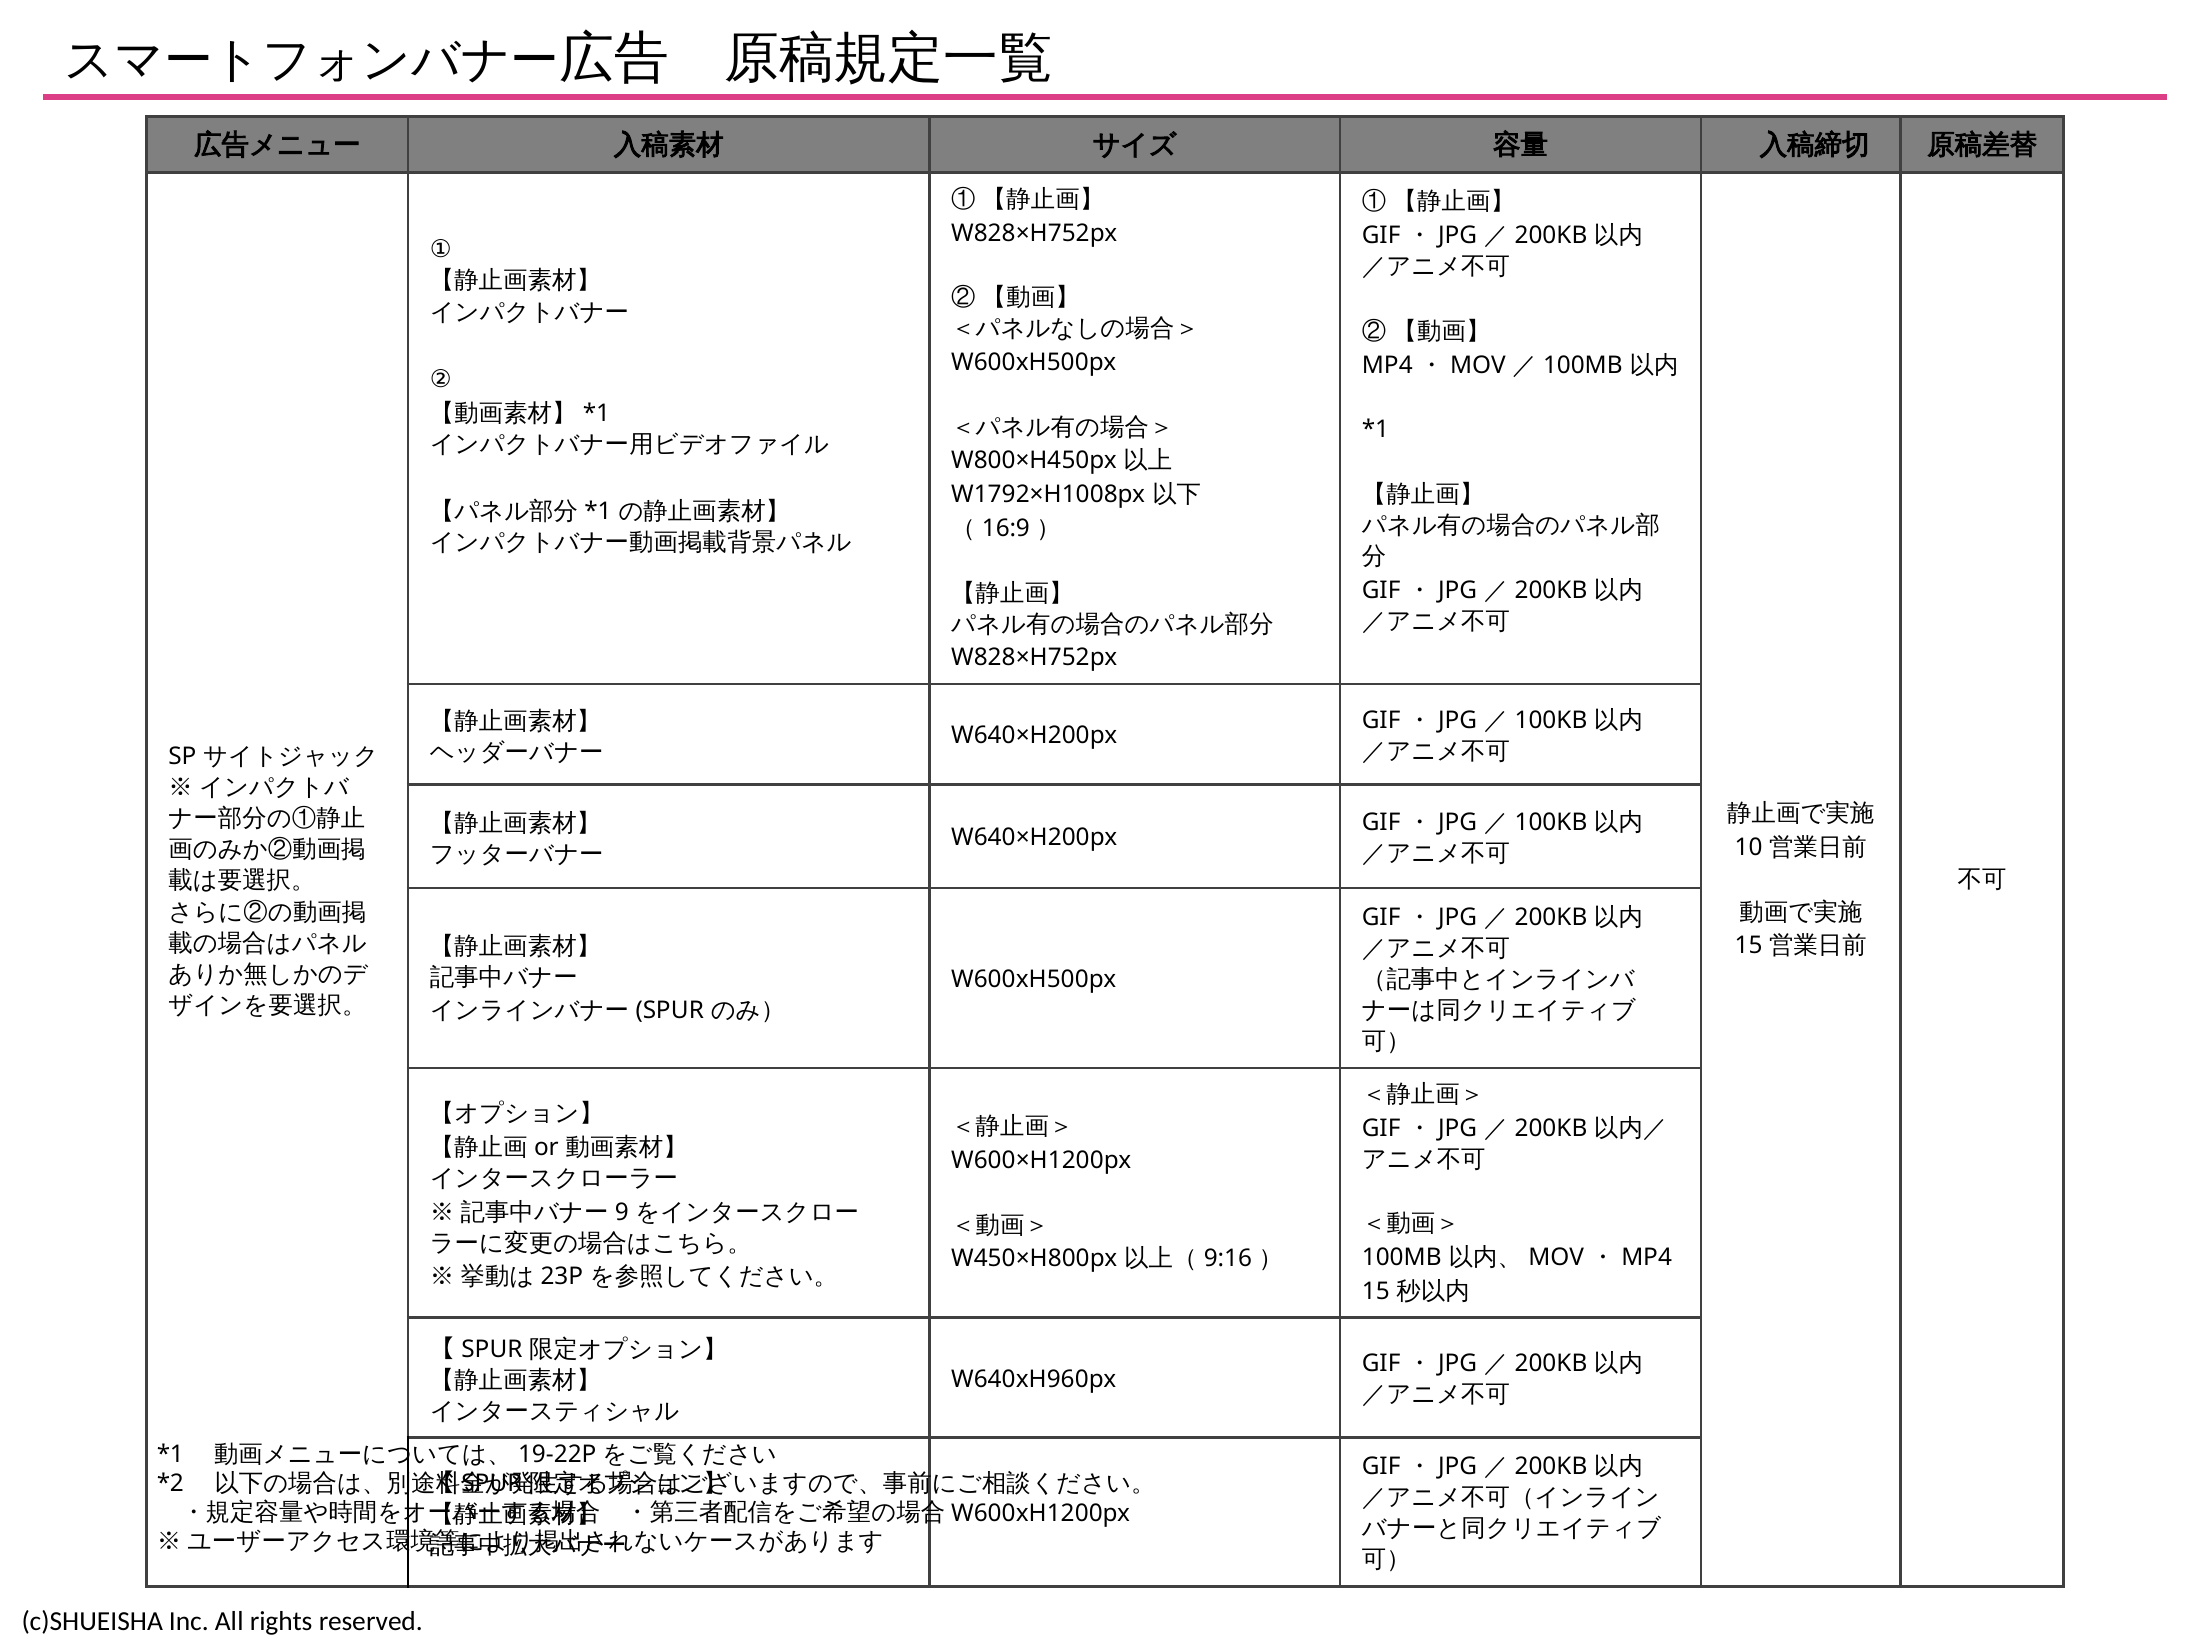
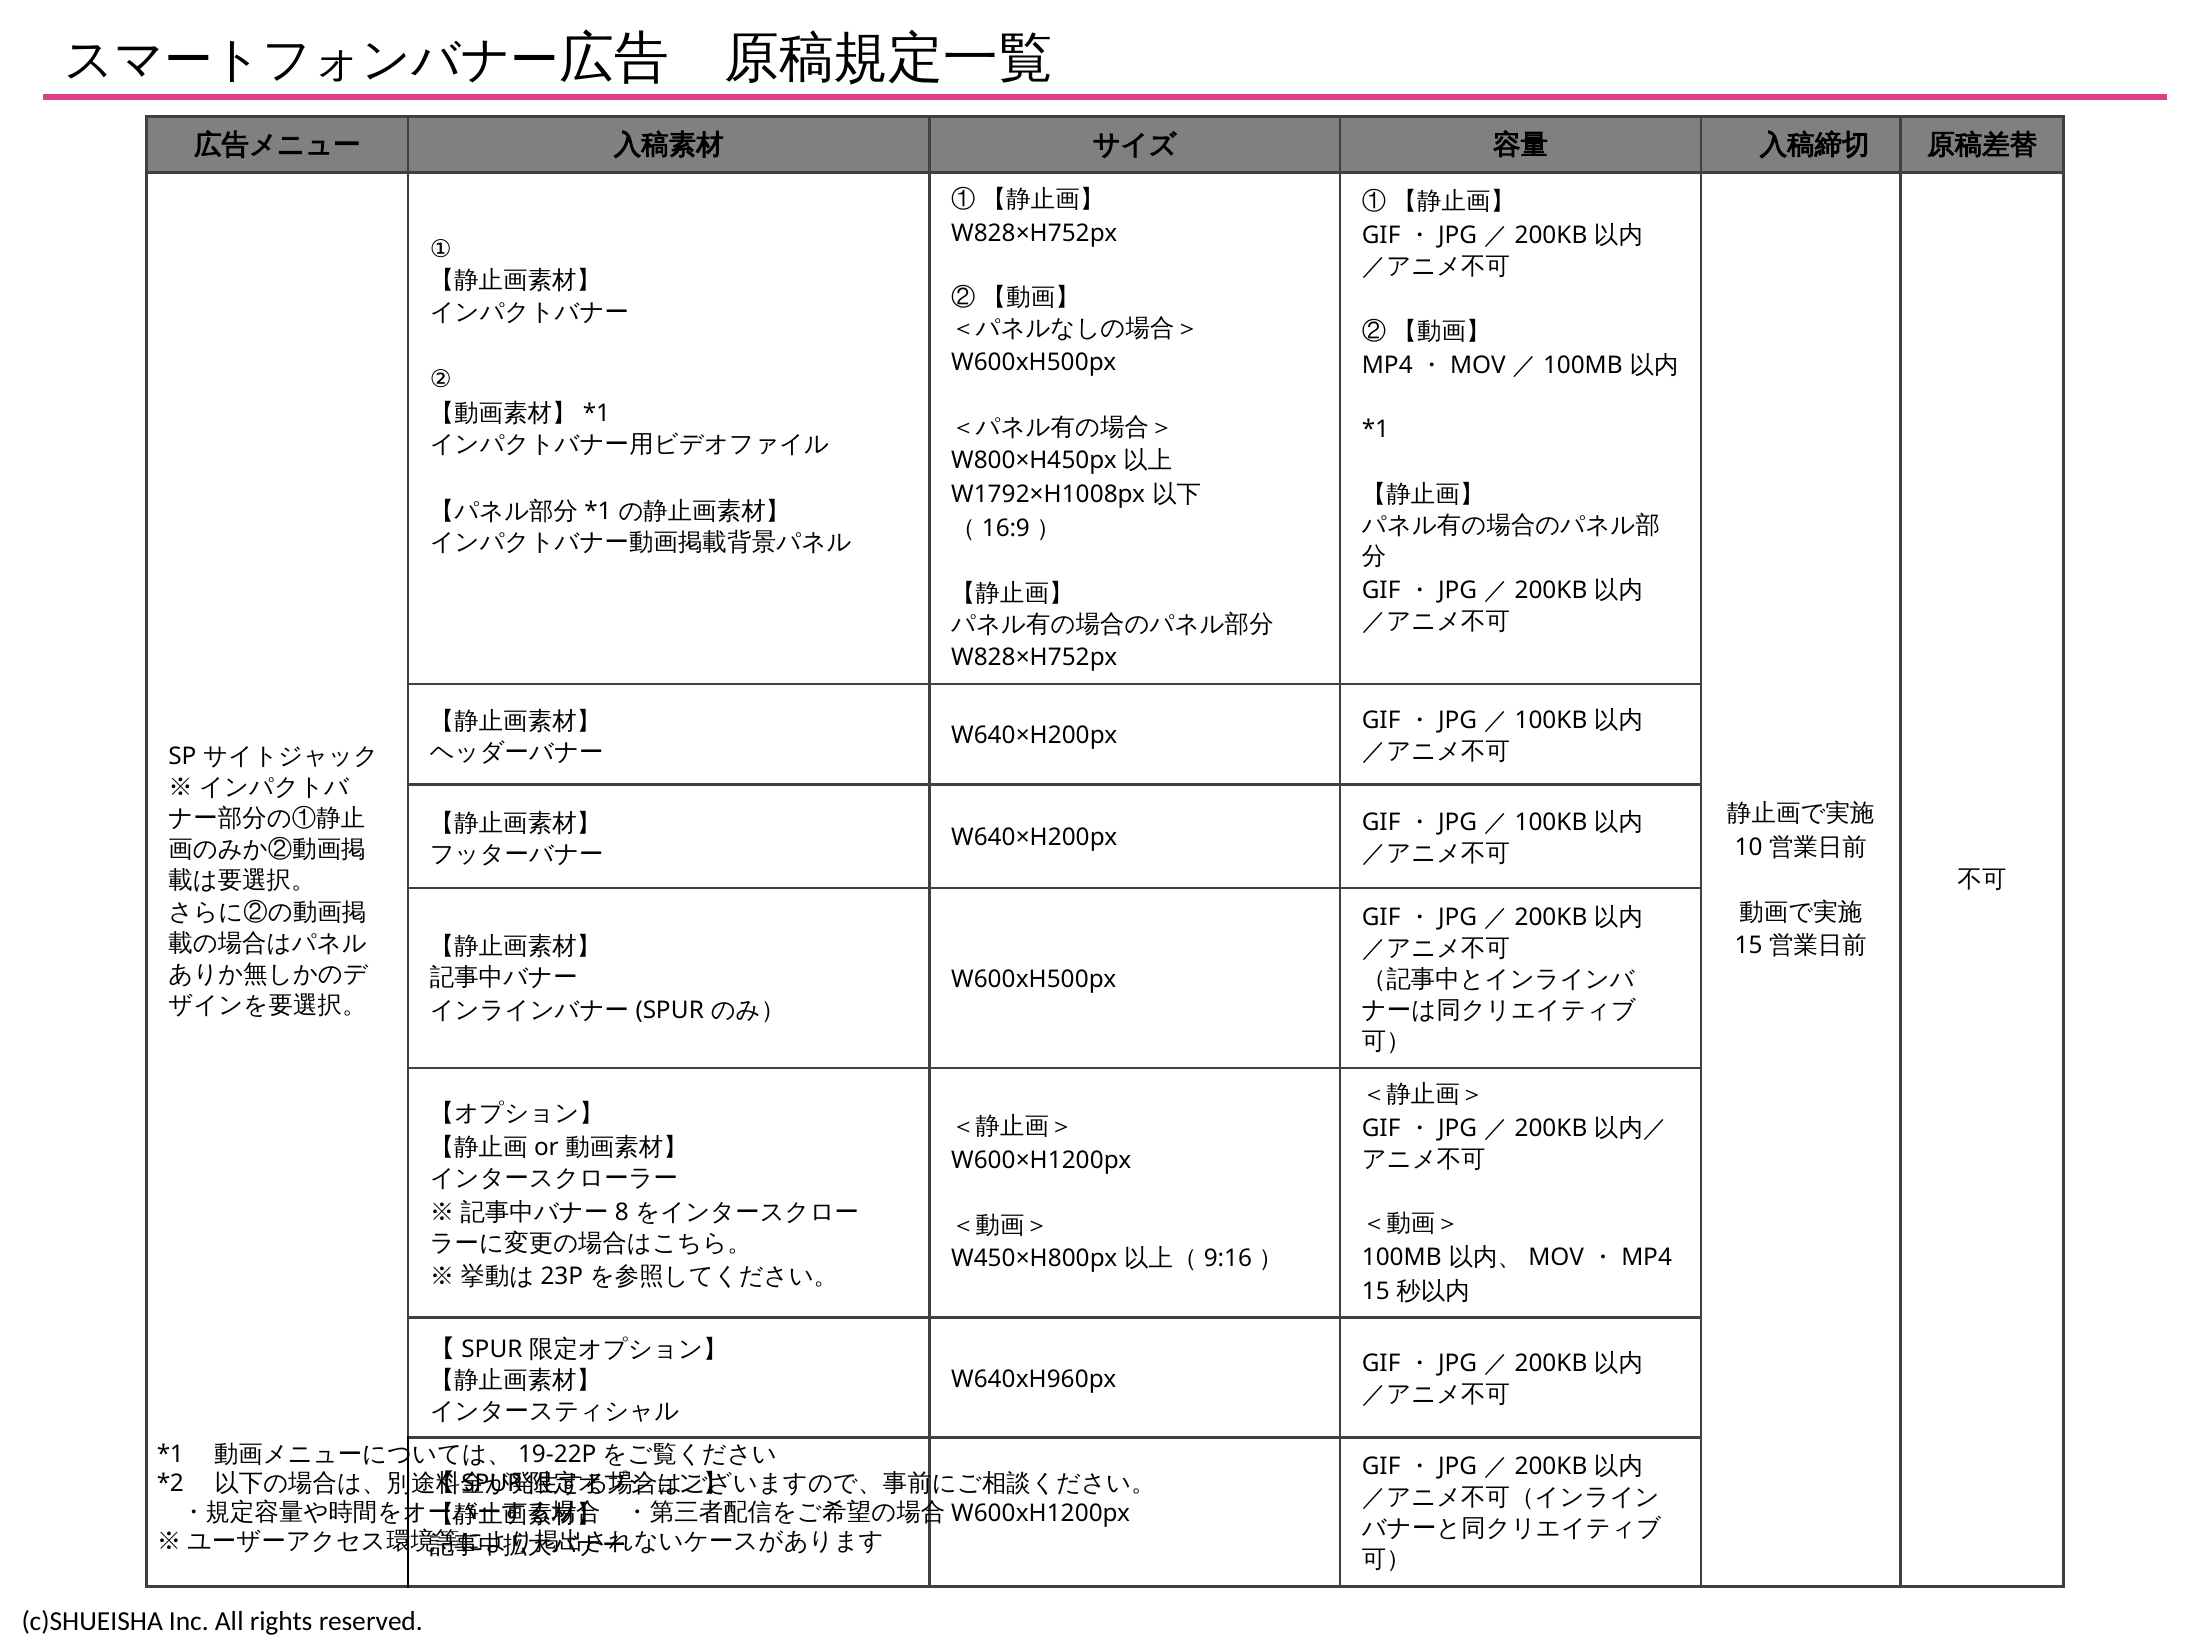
9: 9 -> 8 (622, 1212)
